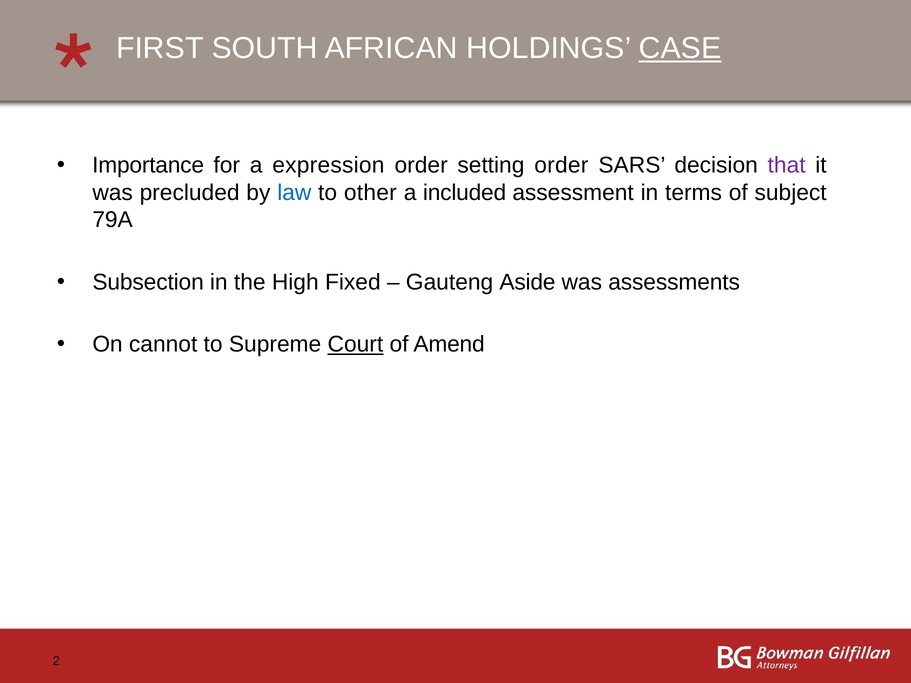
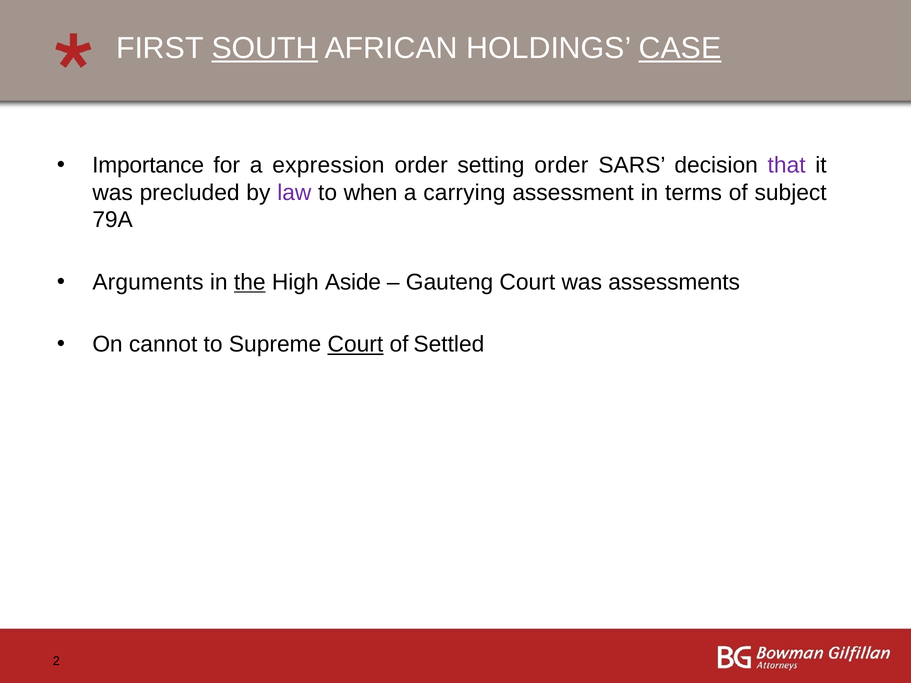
SOUTH underline: none -> present (265, 48)
law colour: blue -> purple (294, 193)
other: other -> when (371, 193)
included: included -> carrying (464, 193)
Subsection: Subsection -> Arguments (148, 282)
the underline: none -> present (250, 282)
Fixed: Fixed -> Aside (353, 282)
Gauteng Aside: Aside -> Court (527, 282)
Amend: Amend -> Settled (449, 345)
